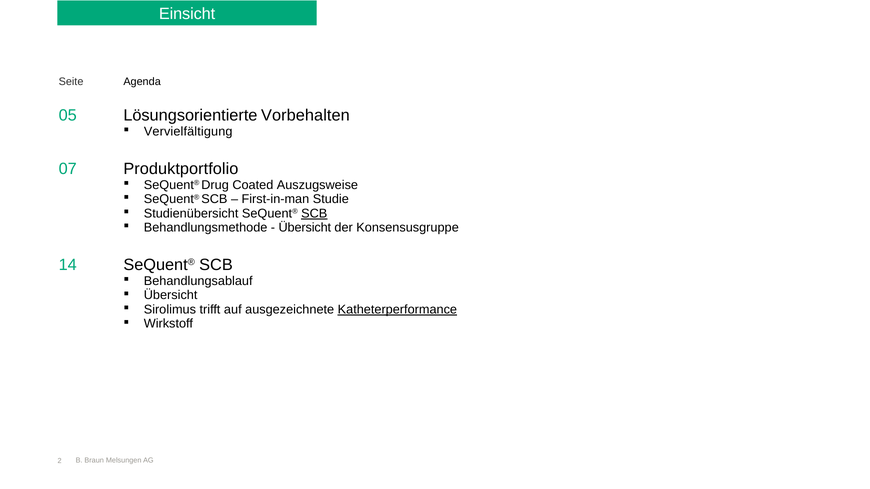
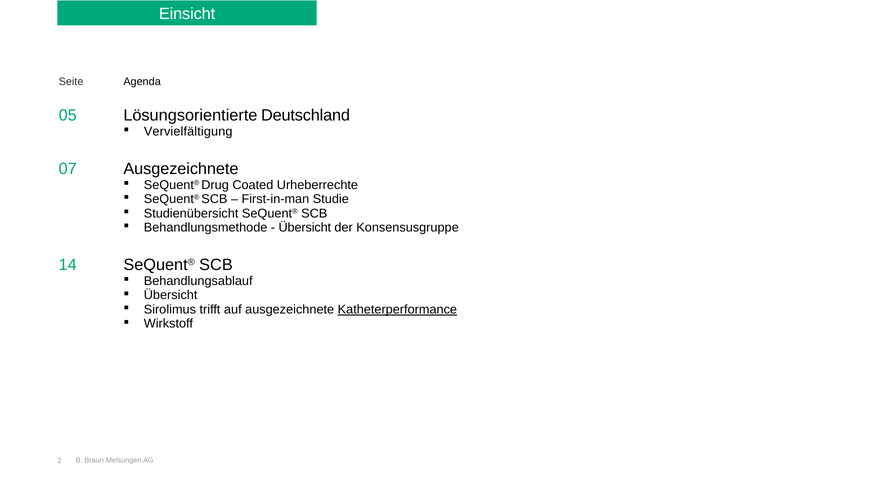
Vorbehalten: Vorbehalten -> Deutschland (306, 116)
07 Produktportfolio: Produktportfolio -> Ausgezeichnete (181, 169)
Auszugsweise: Auszugsweise -> Urheberrechte (317, 185)
SCB underline: present -> none (314, 214)
